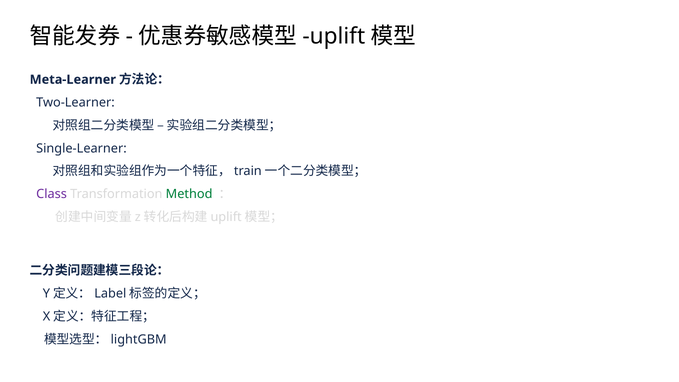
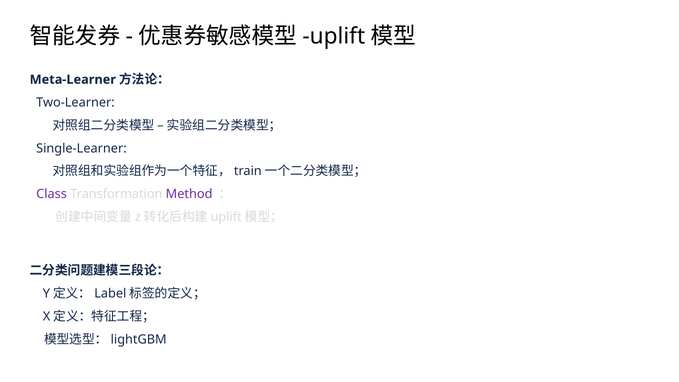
Method colour: green -> purple (189, 194)
